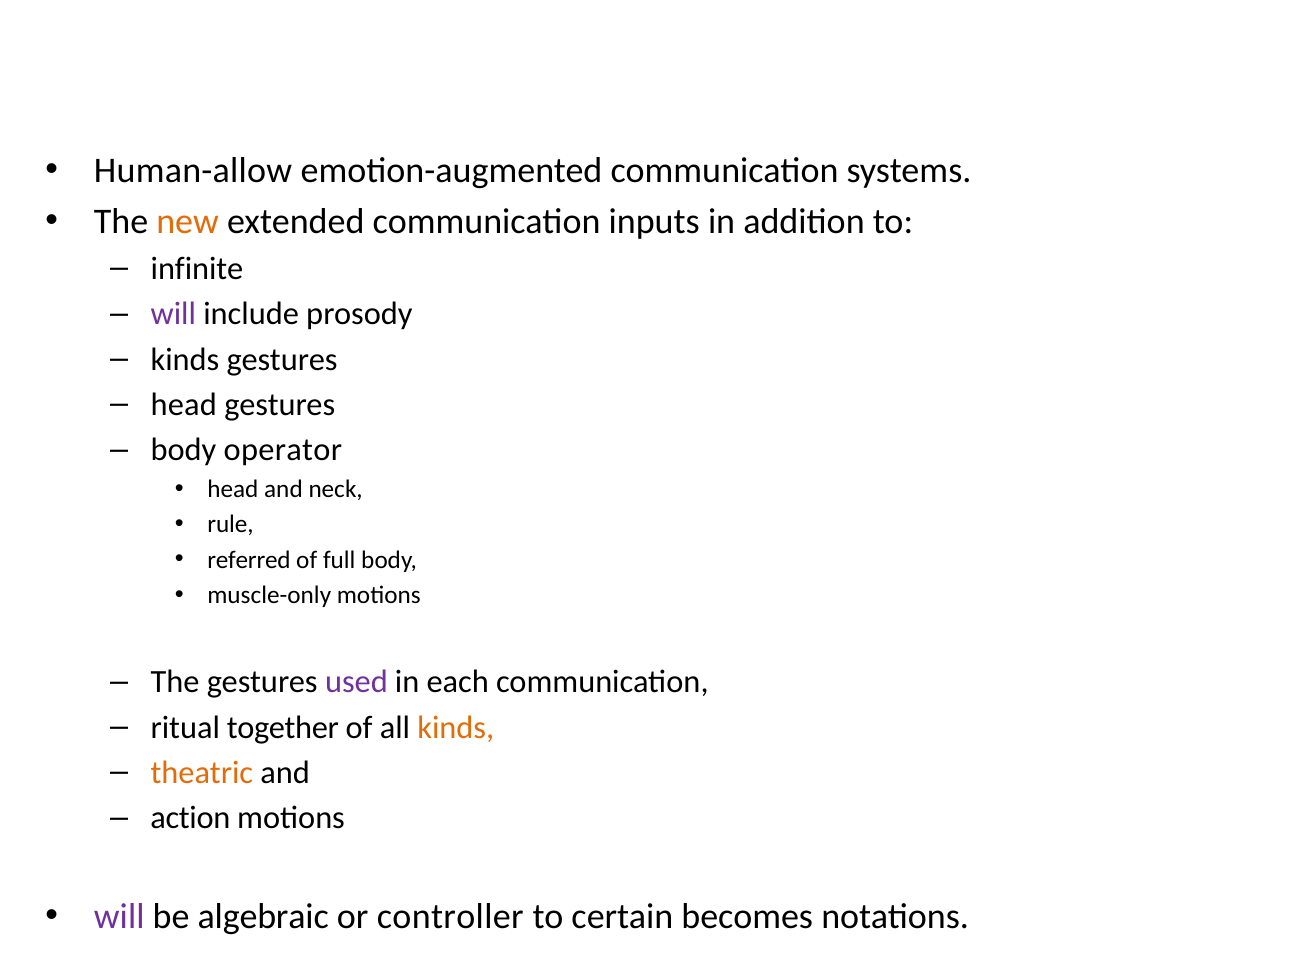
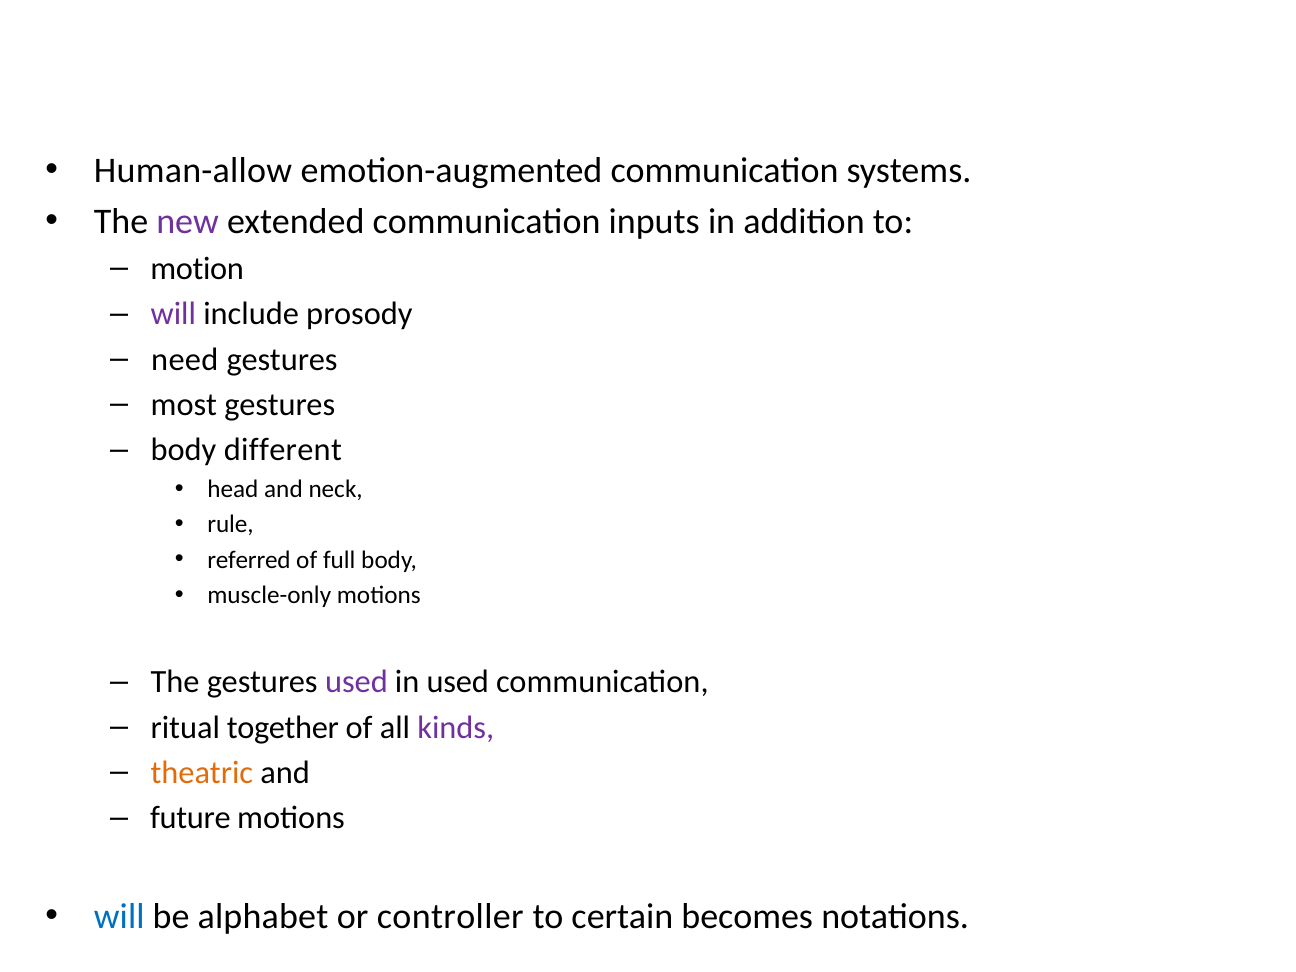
new colour: orange -> purple (188, 221)
infinite: infinite -> motion (197, 269)
kinds: kinds -> need (185, 359)
head: head -> most (184, 405)
operator: operator -> different (283, 450)
in each: each -> used (458, 682)
kinds colour: orange -> purple (456, 727)
action: action -> future (190, 818)
will colour: purple -> blue (119, 917)
algebraic: algebraic -> alphabet (263, 917)
